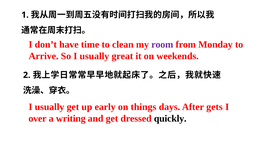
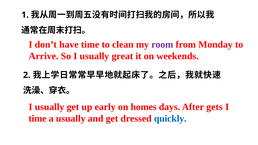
things: things -> homes (144, 107)
over: over -> time (38, 119)
a writing: writing -> usually (71, 119)
quickly colour: black -> blue (170, 119)
